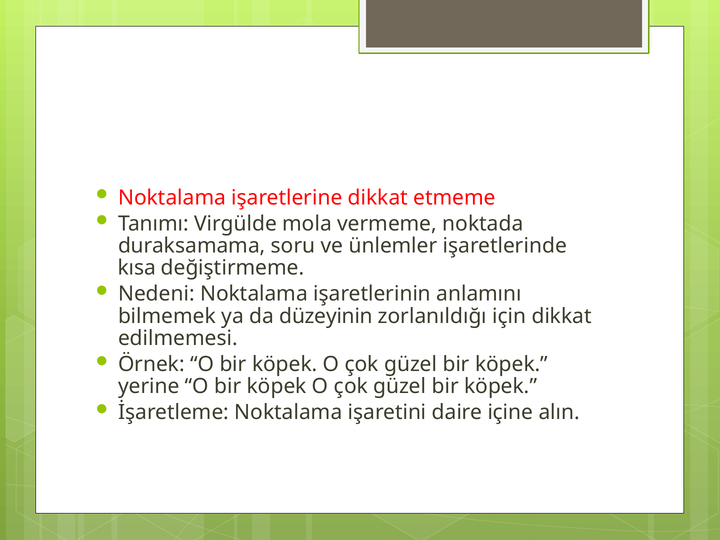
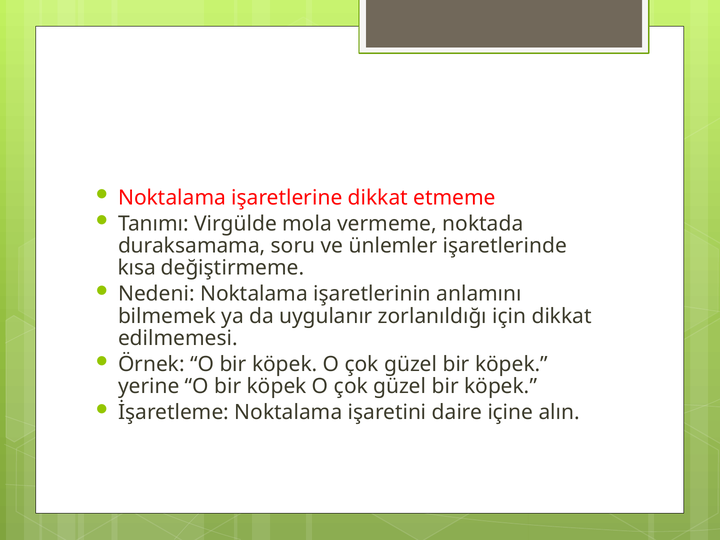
düzeyinin: düzeyinin -> uygulanır (326, 316)
